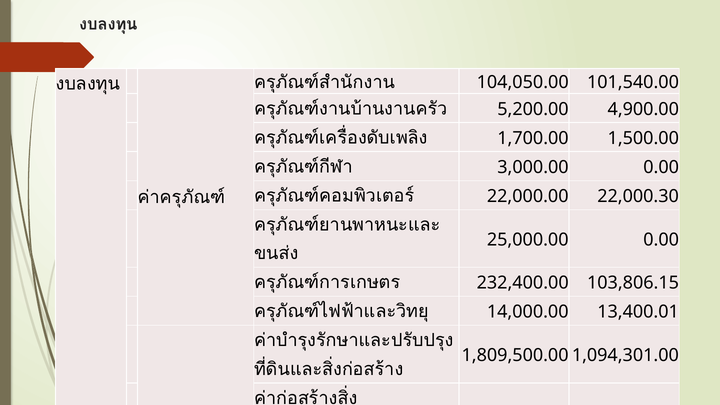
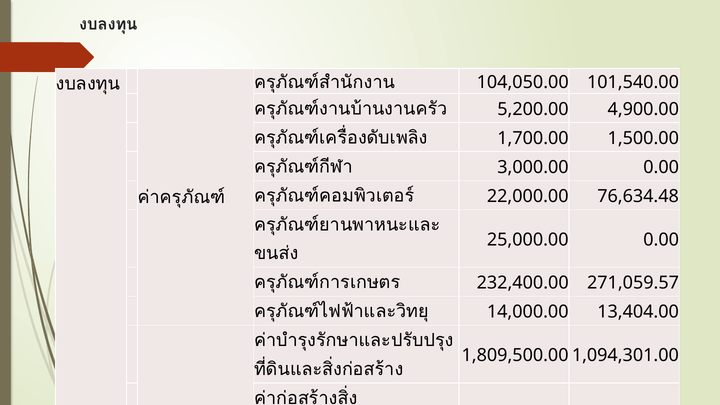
22,000.30: 22,000.30 -> 76,634.48 (638, 196)
103,806.15: 103,806.15 -> 271,059.57 (633, 283)
13,400.01: 13,400.01 -> 13,404.00 (638, 312)
